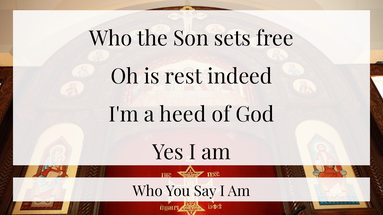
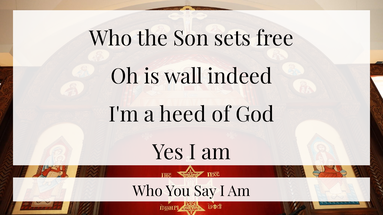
rest: rest -> wall (184, 77)
